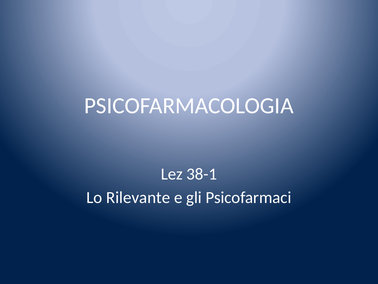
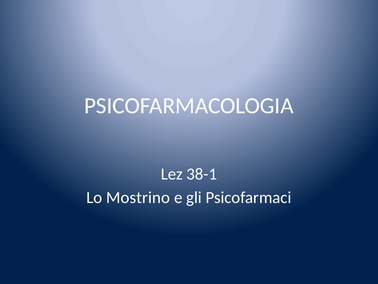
Rilevante: Rilevante -> Mostrino (138, 197)
